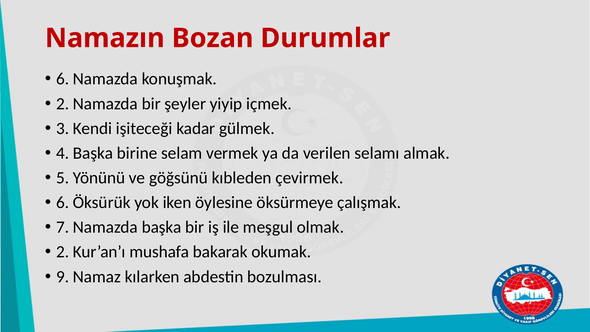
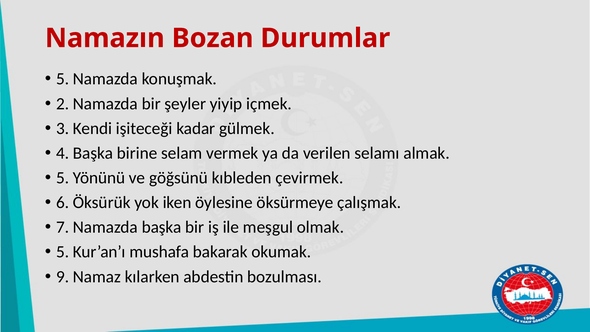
6: 6 -> 5 (63, 79)
2: 2 -> 5 (63, 252)
